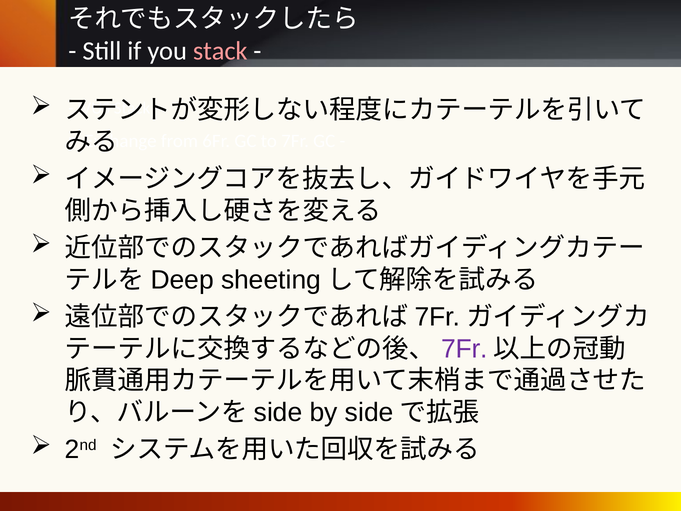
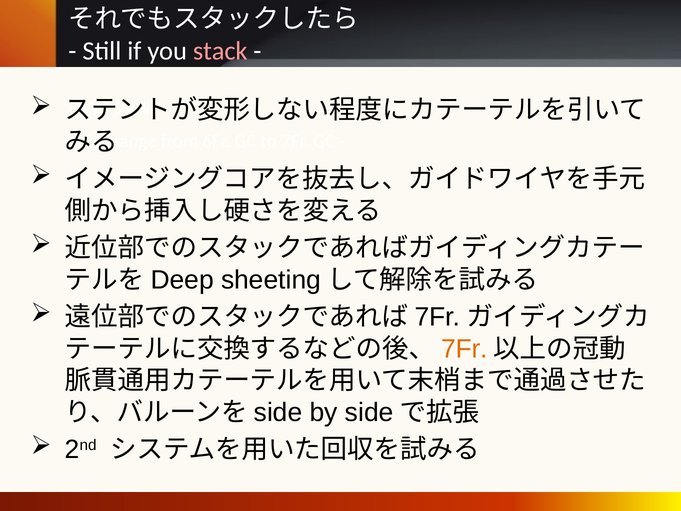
7Fr colour: purple -> orange (464, 349)
